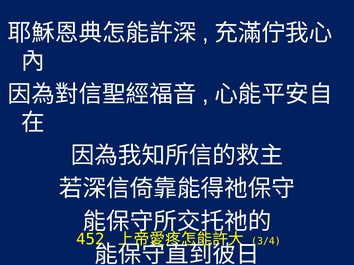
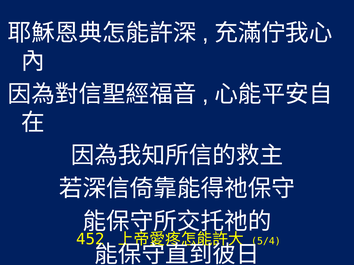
3/4: 3/4 -> 5/4 (266, 242)
